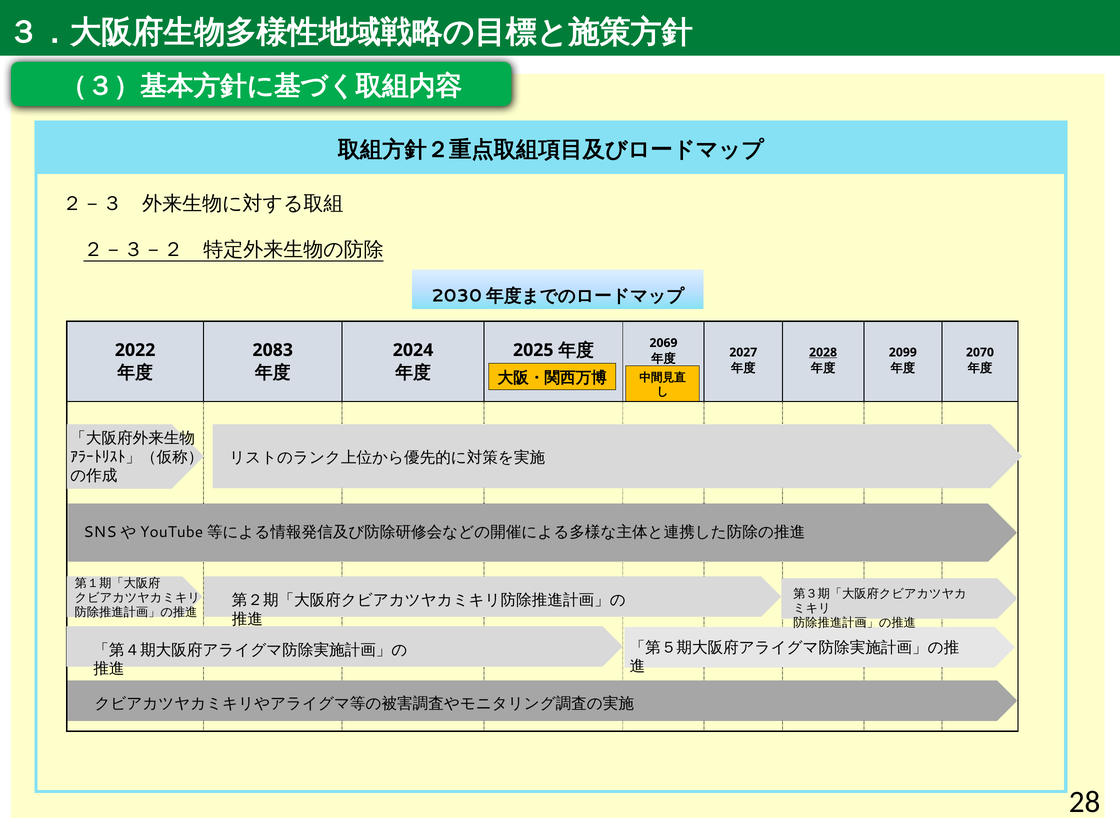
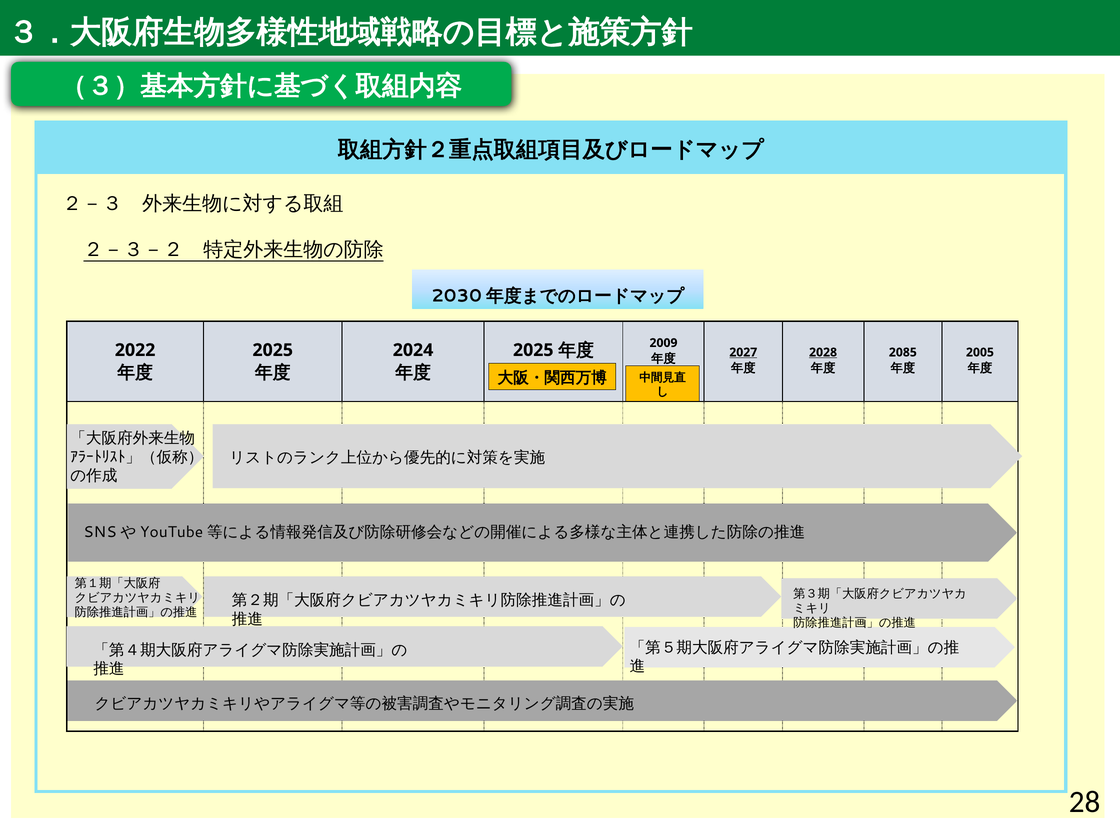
2083: 2083 -> 2025 (273, 350)
2069: 2069 -> 2009 (663, 343)
2099: 2099 -> 2085 (903, 352)
2070: 2070 -> 2005 (980, 352)
2027 underline: none -> present (743, 352)
